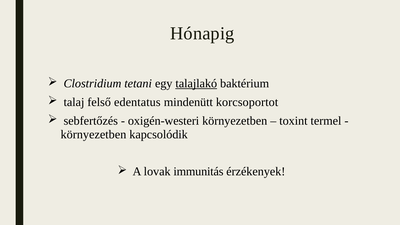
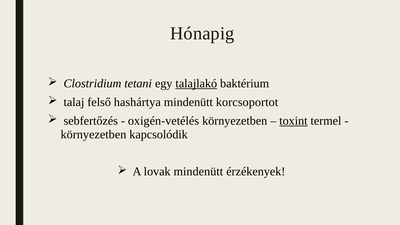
edentatus: edentatus -> hashártya (137, 102)
oxigén-westeri: oxigén-westeri -> oxigén-vetélés (164, 121)
toxint underline: none -> present (293, 121)
lovak immunitás: immunitás -> mindenütt (198, 172)
